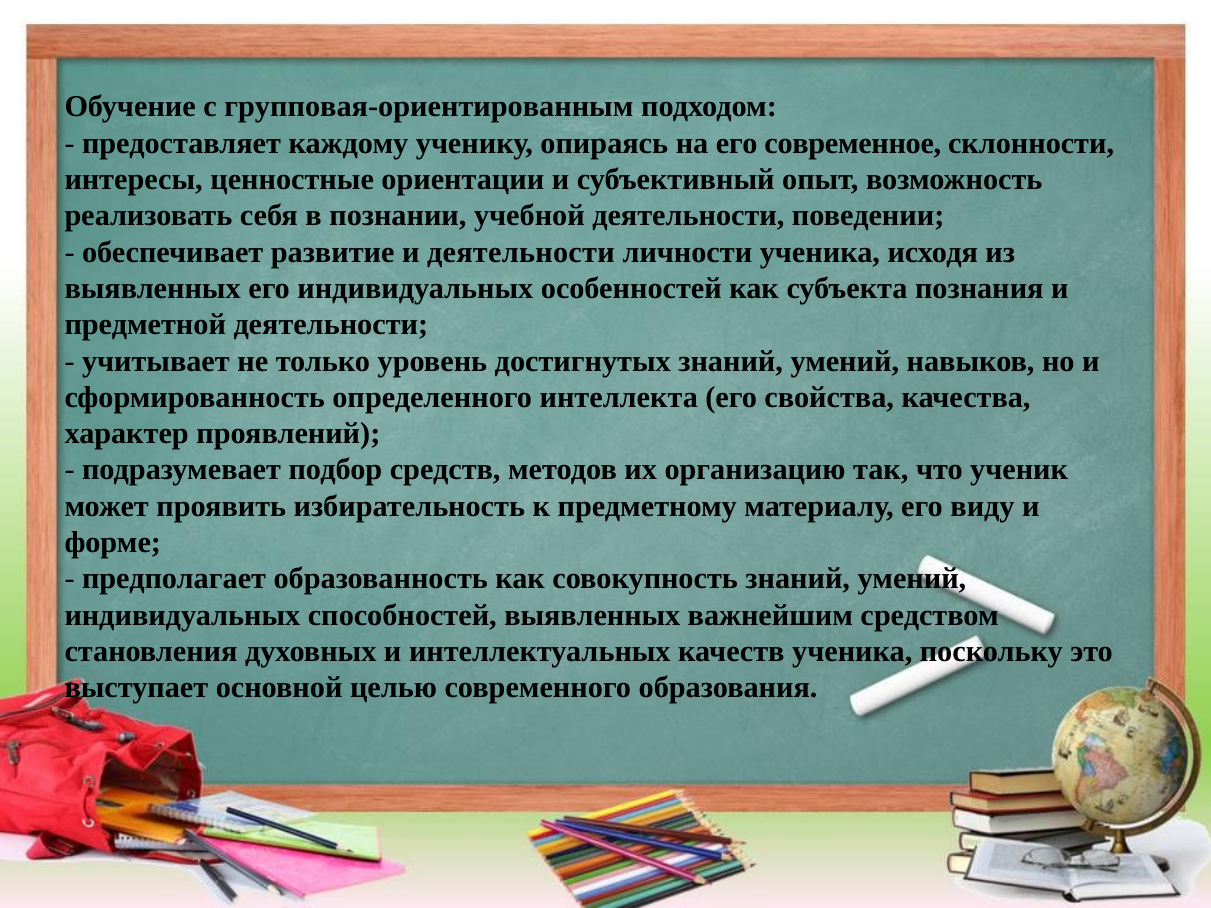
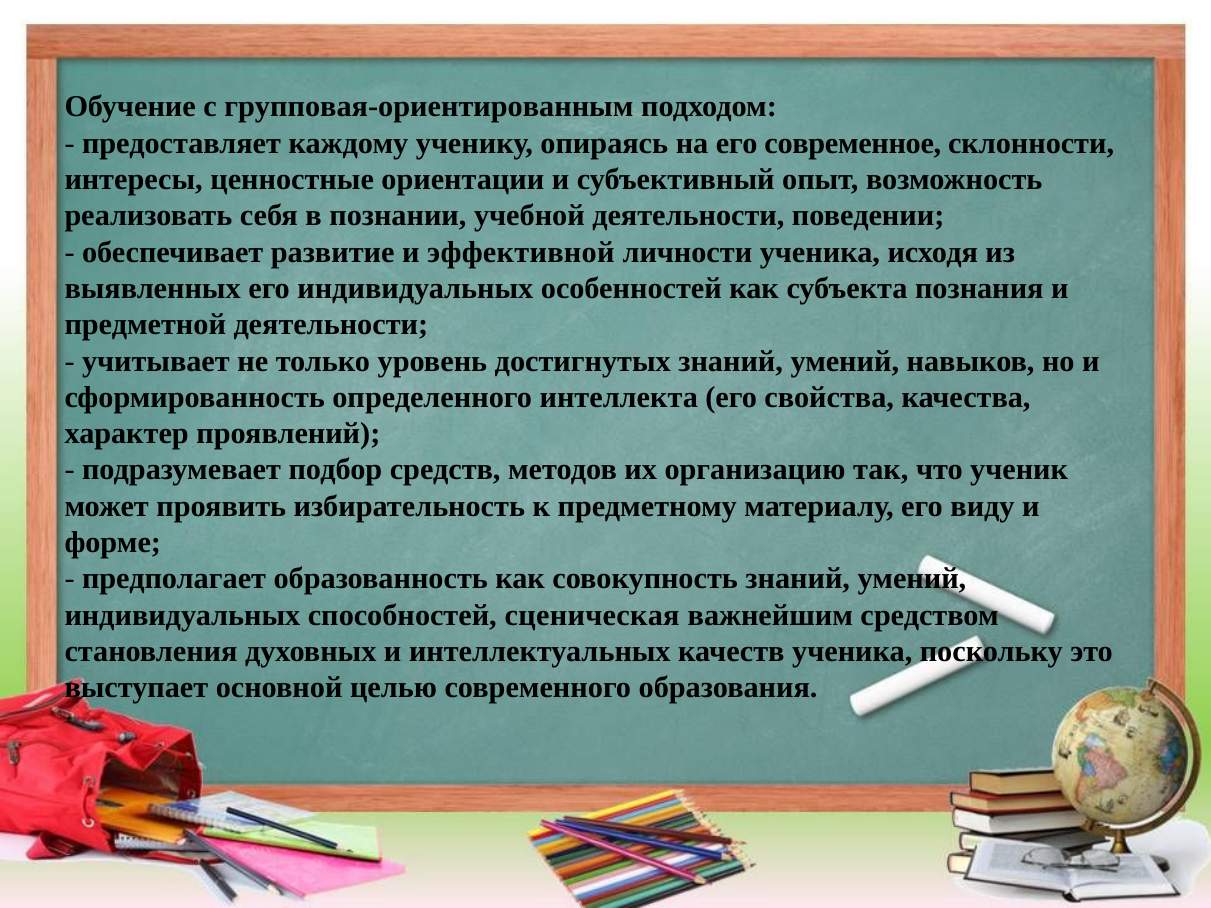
и деятельности: деятельности -> эффективной (521, 252)
способностей выявленных: выявленных -> сценическая (592, 615)
